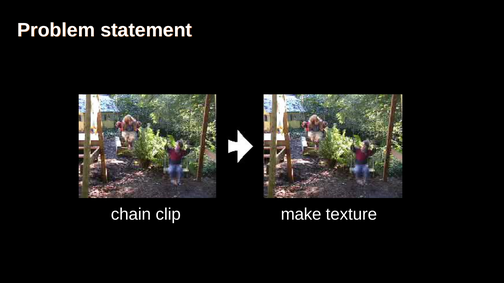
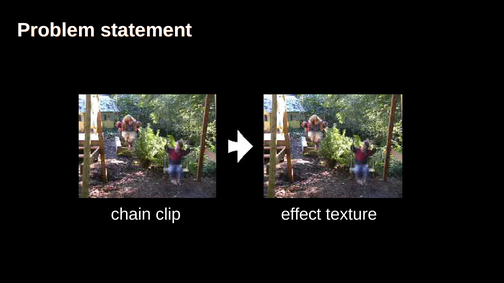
make: make -> effect (301, 215)
